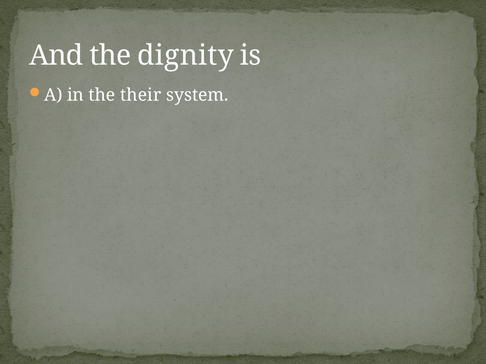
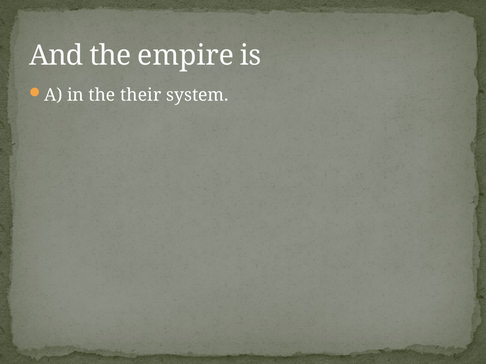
dignity: dignity -> empire (186, 55)
